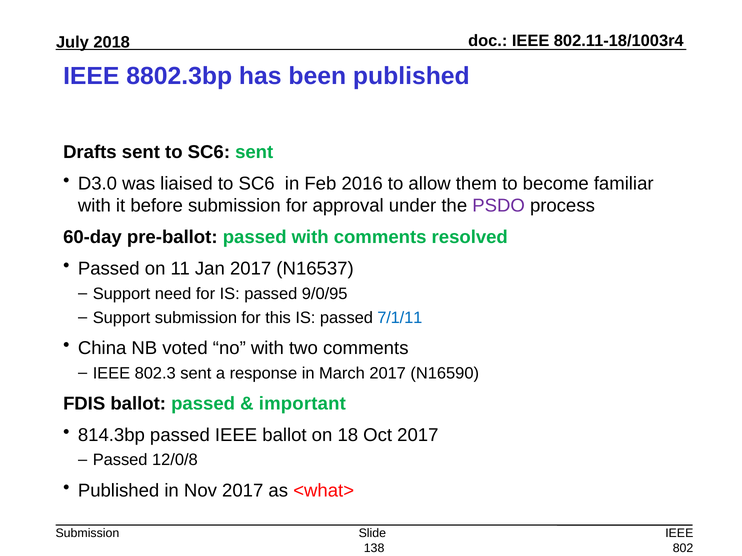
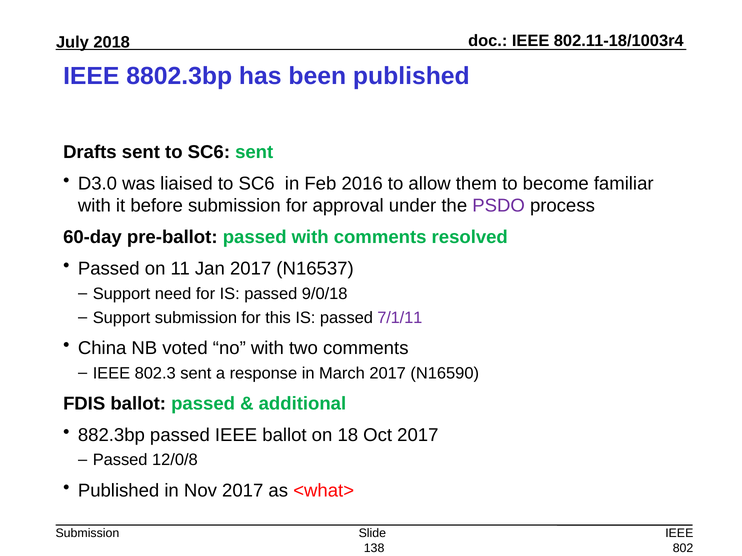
9/0/95: 9/0/95 -> 9/0/18 (325, 294)
7/1/11 colour: blue -> purple (400, 318)
important: important -> additional (302, 404)
814.3bp: 814.3bp -> 882.3bp (111, 435)
